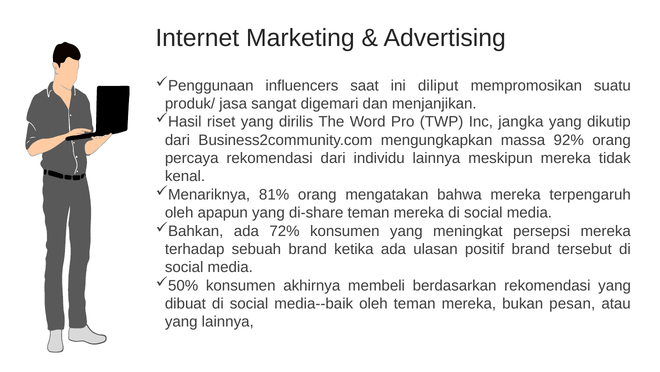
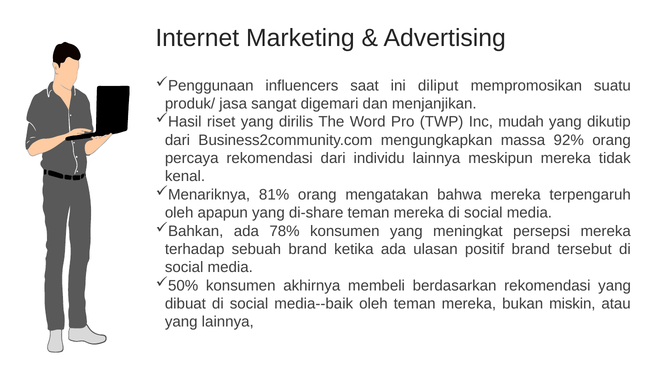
jangka: jangka -> mudah (521, 122)
72%: 72% -> 78% (285, 231)
pesan: pesan -> miskin (572, 303)
